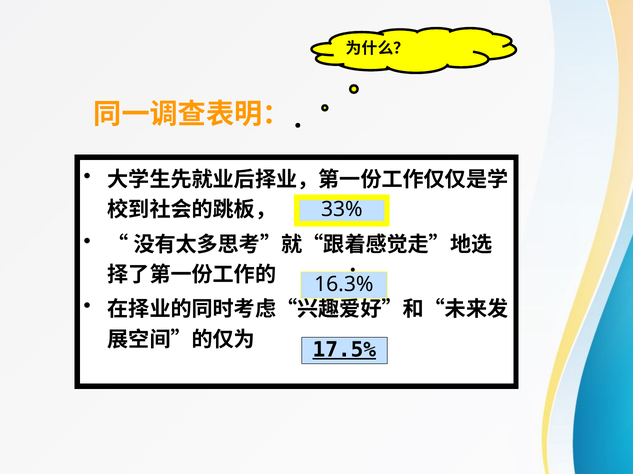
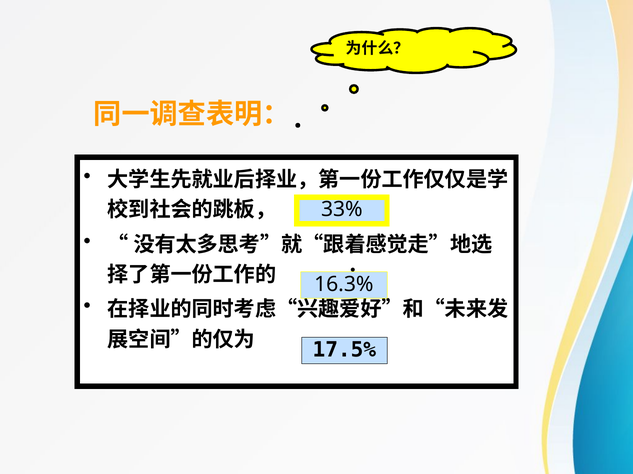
17.5% underline: present -> none (344, 350)
